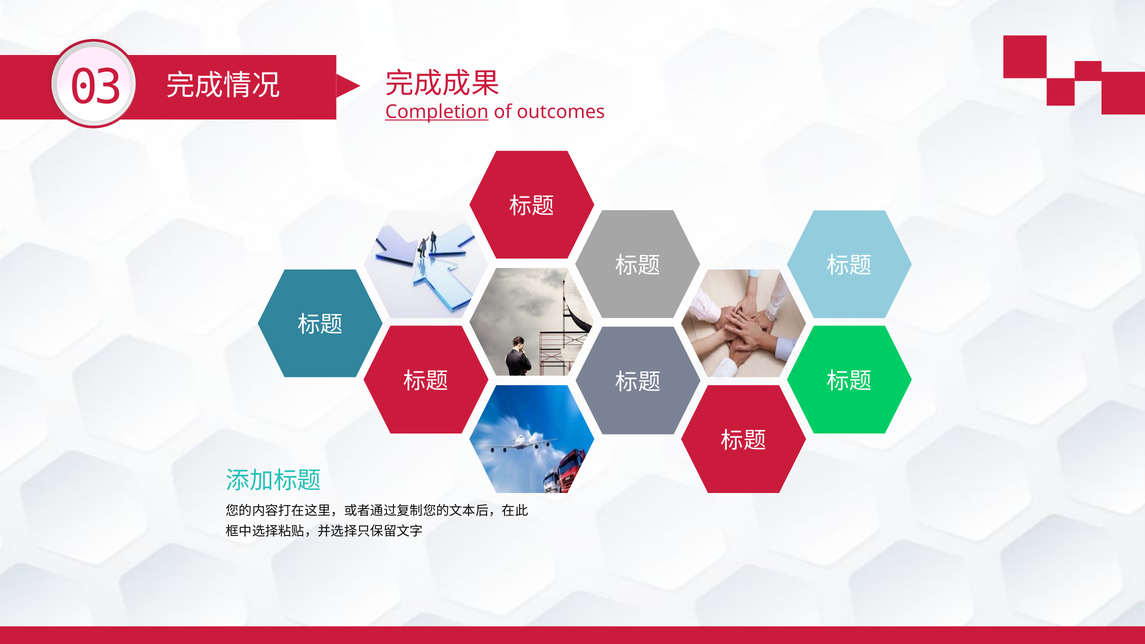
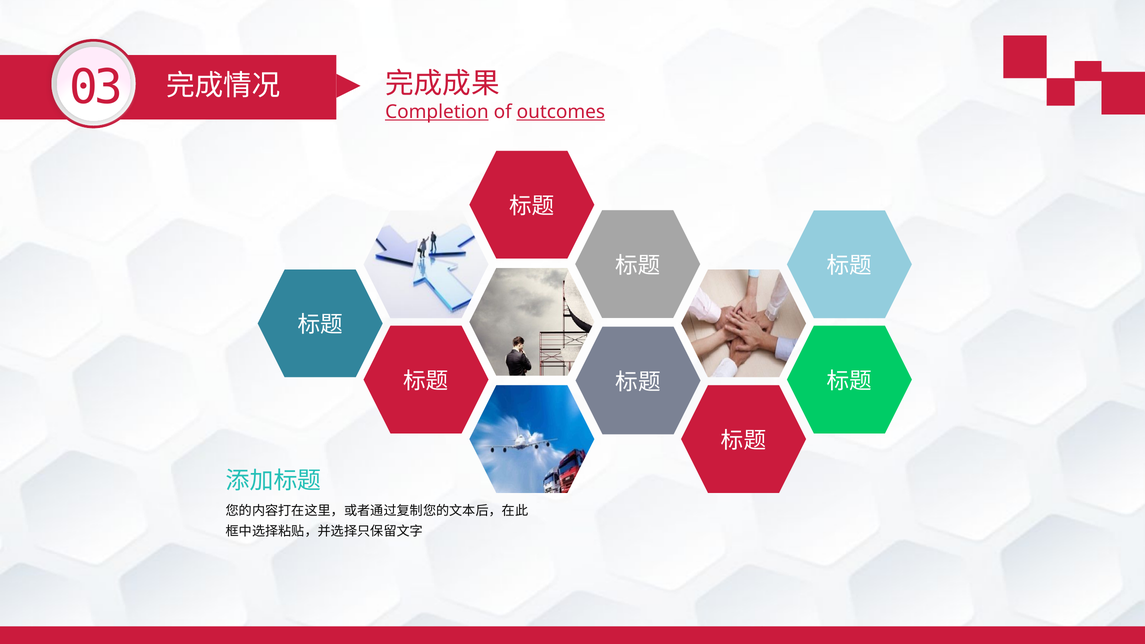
outcomes underline: none -> present (561, 112)
